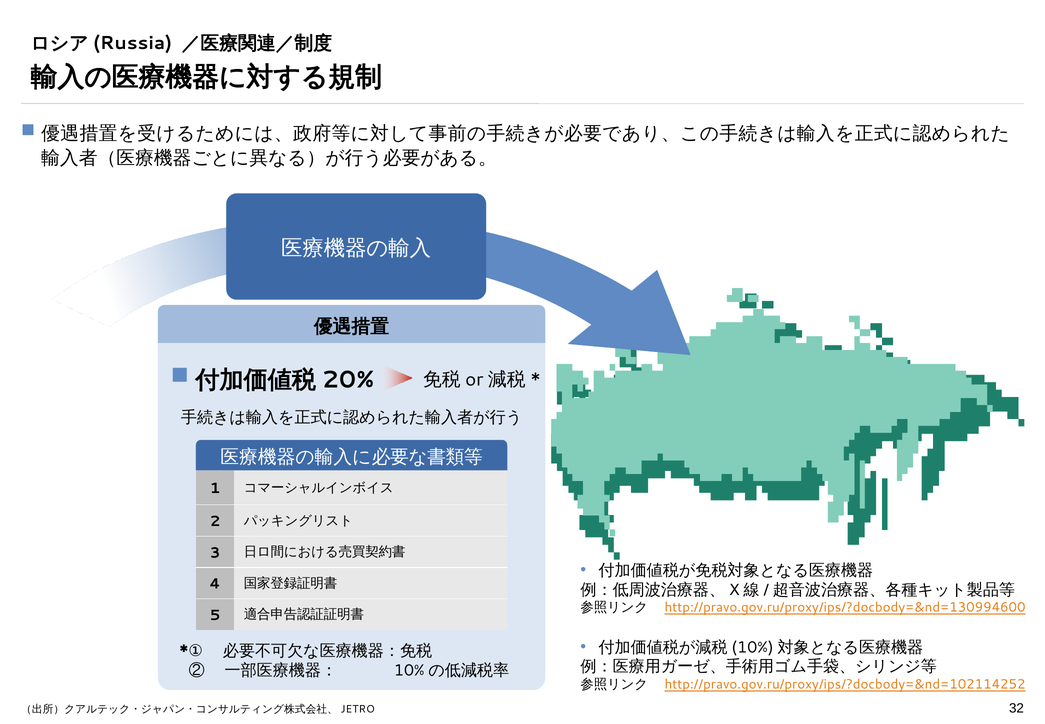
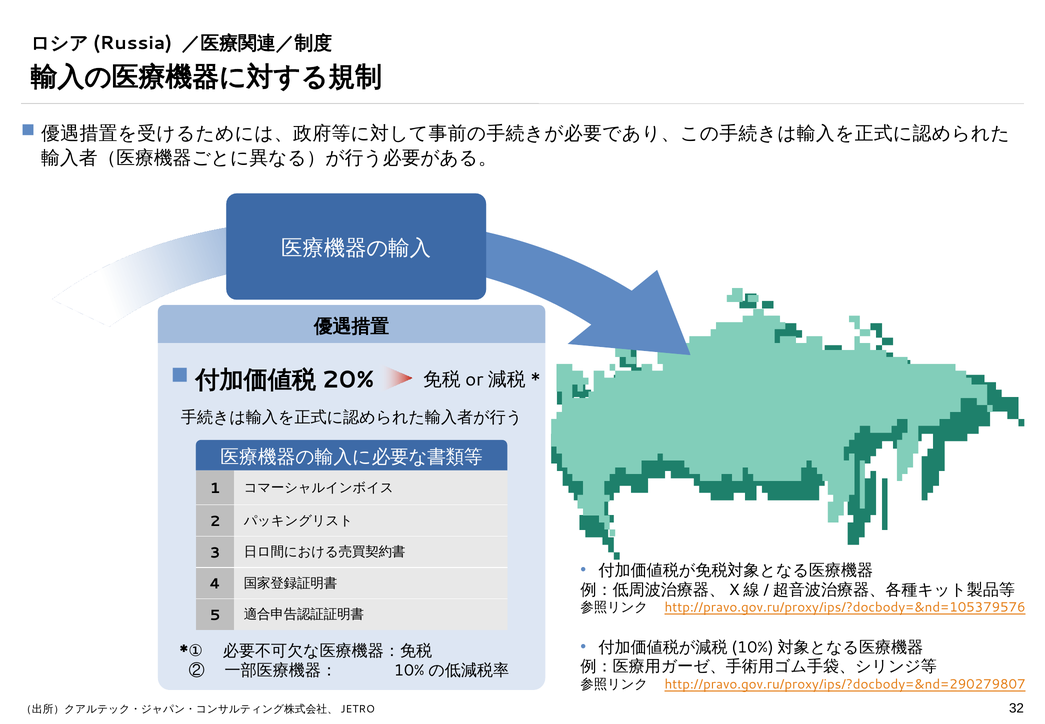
http://pravo.gov.ru/proxy/ips/?docbody=&nd=130994600: http://pravo.gov.ru/proxy/ips/?docbody=&nd=130994600 -> http://pravo.gov.ru/proxy/ips/?docbody=&nd=105379576 (845, 607)
http://pravo.gov.ru/proxy/ips/?docbody=&nd=102114252: http://pravo.gov.ru/proxy/ips/?docbody=&nd=102114252 -> http://pravo.gov.ru/proxy/ips/?docbody=&nd=290279807 (845, 684)
